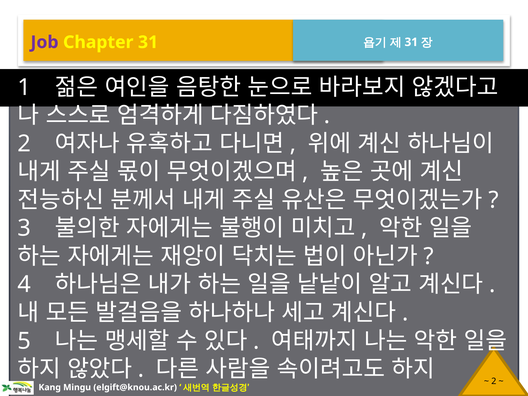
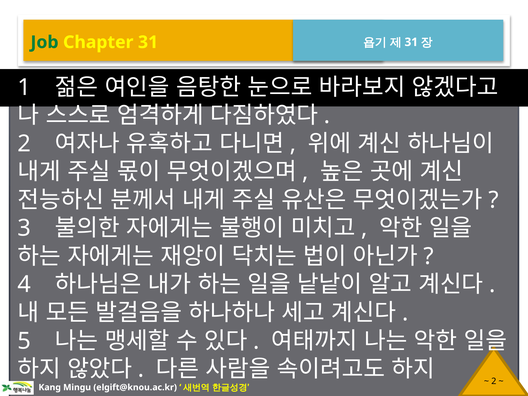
Job colour: purple -> green (45, 42)
